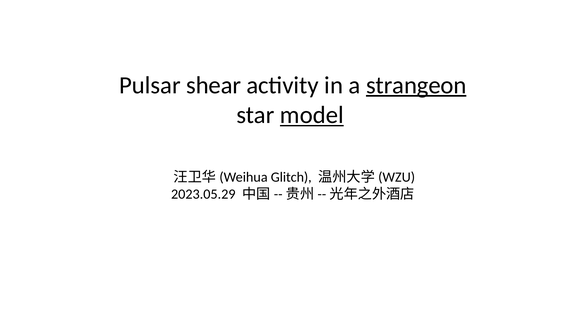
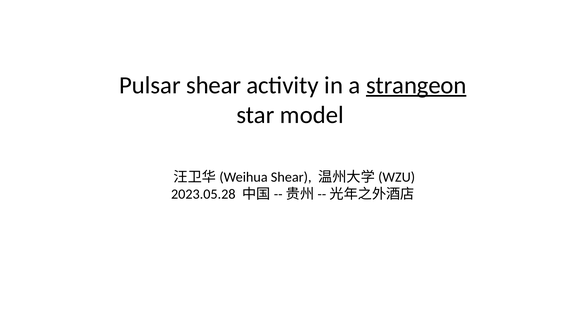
model underline: present -> none (312, 115)
Glitch: Glitch -> Shear (291, 177)
2023.05.29: 2023.05.29 -> 2023.05.28 (203, 194)
